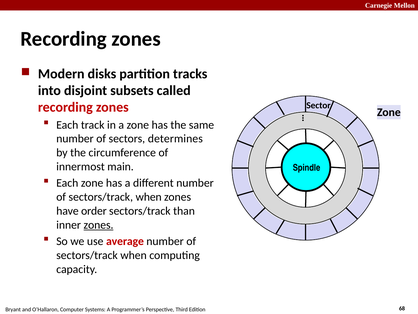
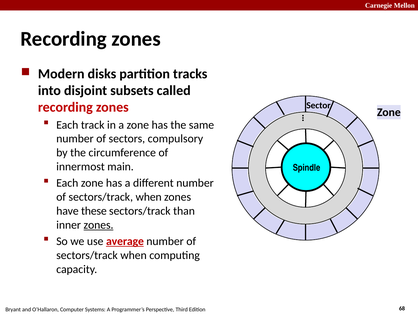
determines: determines -> compulsory (175, 139)
order: order -> these (94, 211)
average underline: none -> present (125, 241)
